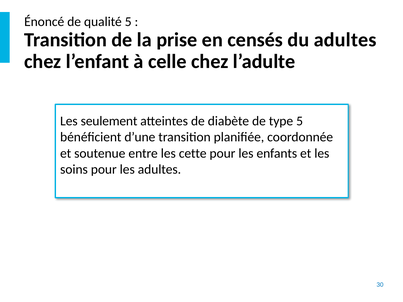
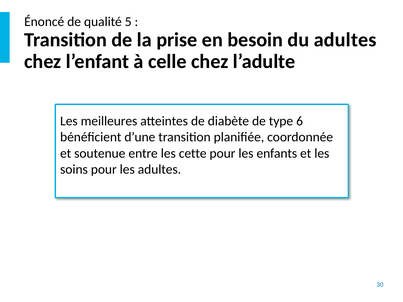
censés: censés -> besoin (255, 40)
seulement: seulement -> meilleures (109, 121)
type 5: 5 -> 6 (300, 121)
